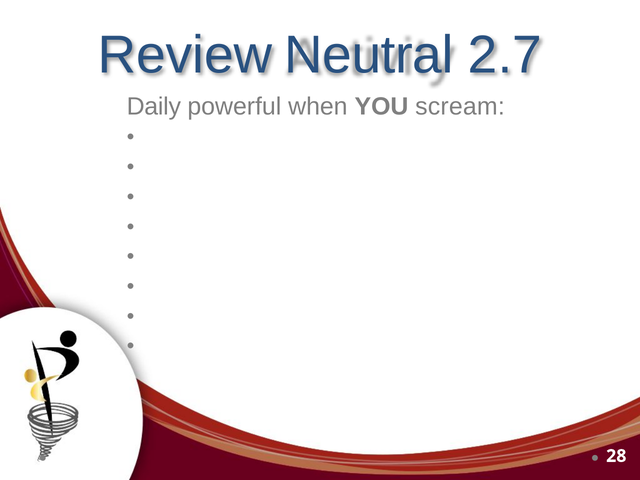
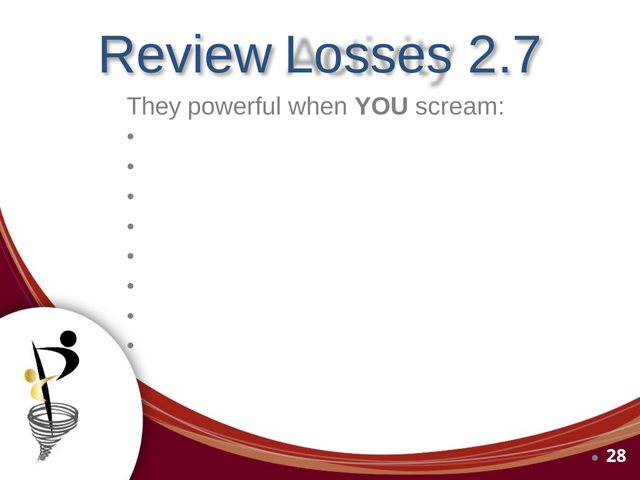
Neutral: Neutral -> Losses (369, 55)
Daily: Daily -> They (154, 106)
